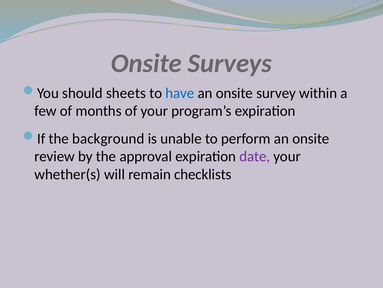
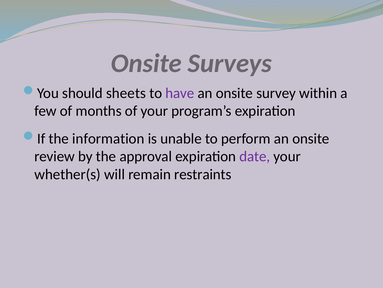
have colour: blue -> purple (180, 93)
background: background -> information (108, 138)
checklists: checklists -> restraints (203, 174)
